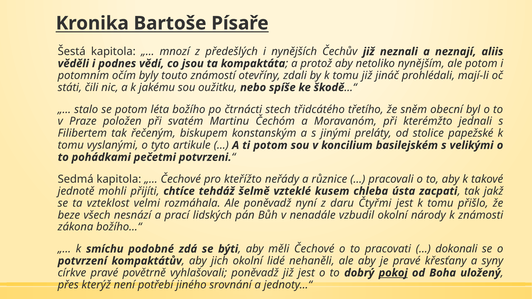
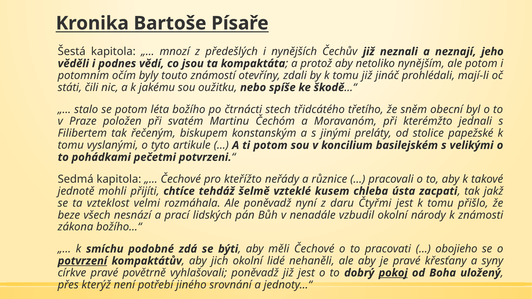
aliis: aliis -> jeho (492, 52)
dokonali: dokonali -> obojieho (456, 249)
potvrzení underline: none -> present (82, 261)
